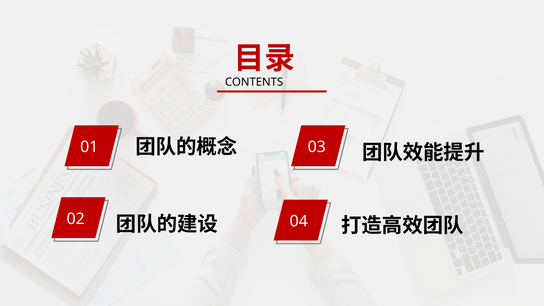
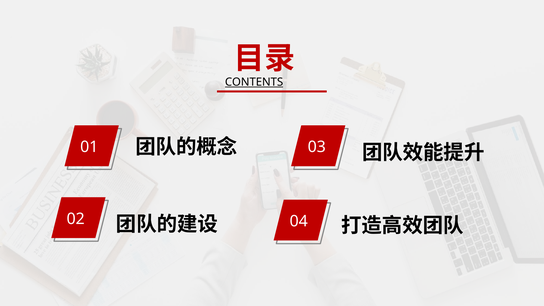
CONTENTS underline: none -> present (254, 82)
